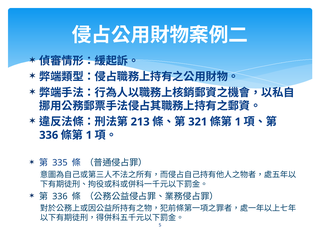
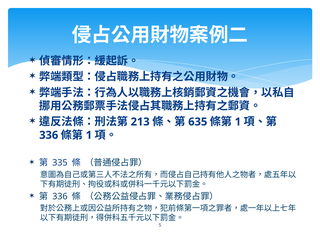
321: 321 -> 635 (198, 122)
